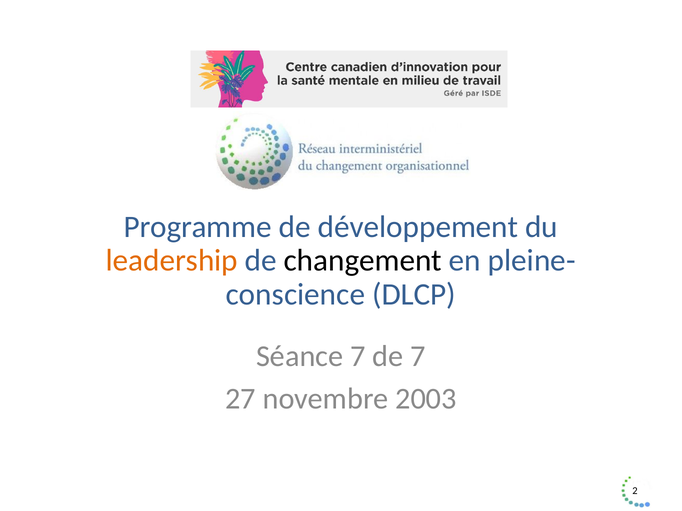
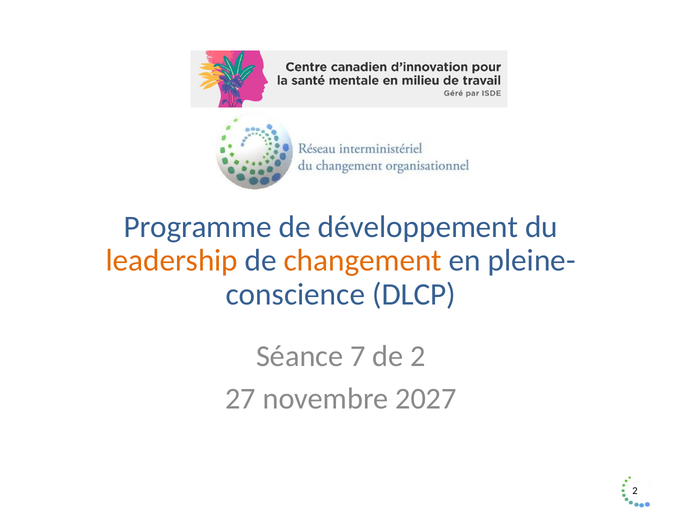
changement colour: black -> orange (363, 261)
de 7: 7 -> 2 (418, 357)
2003: 2003 -> 2027 (426, 399)
